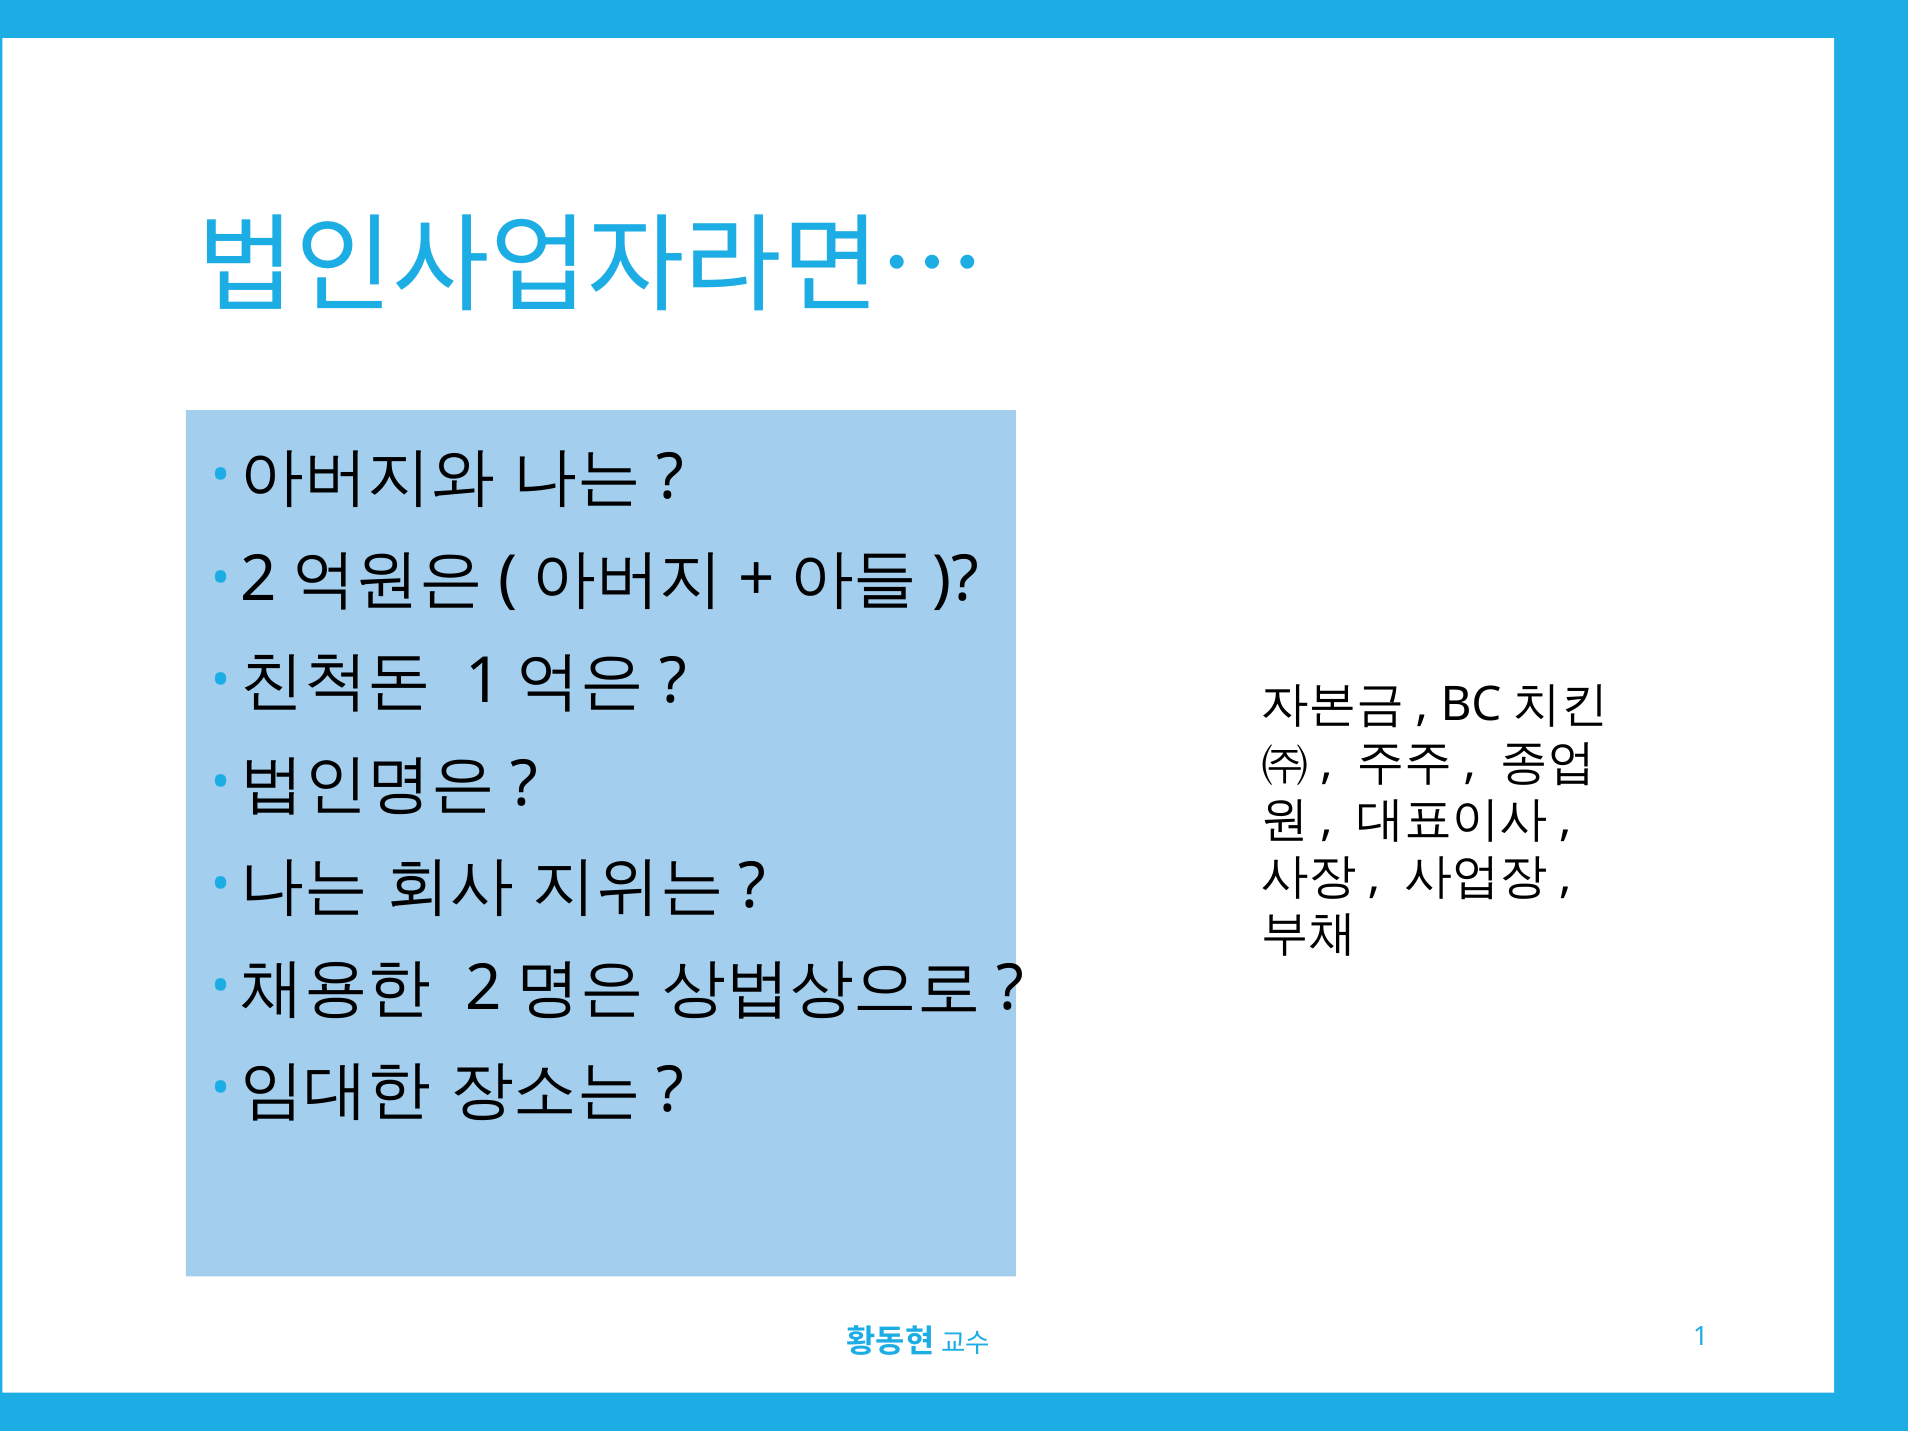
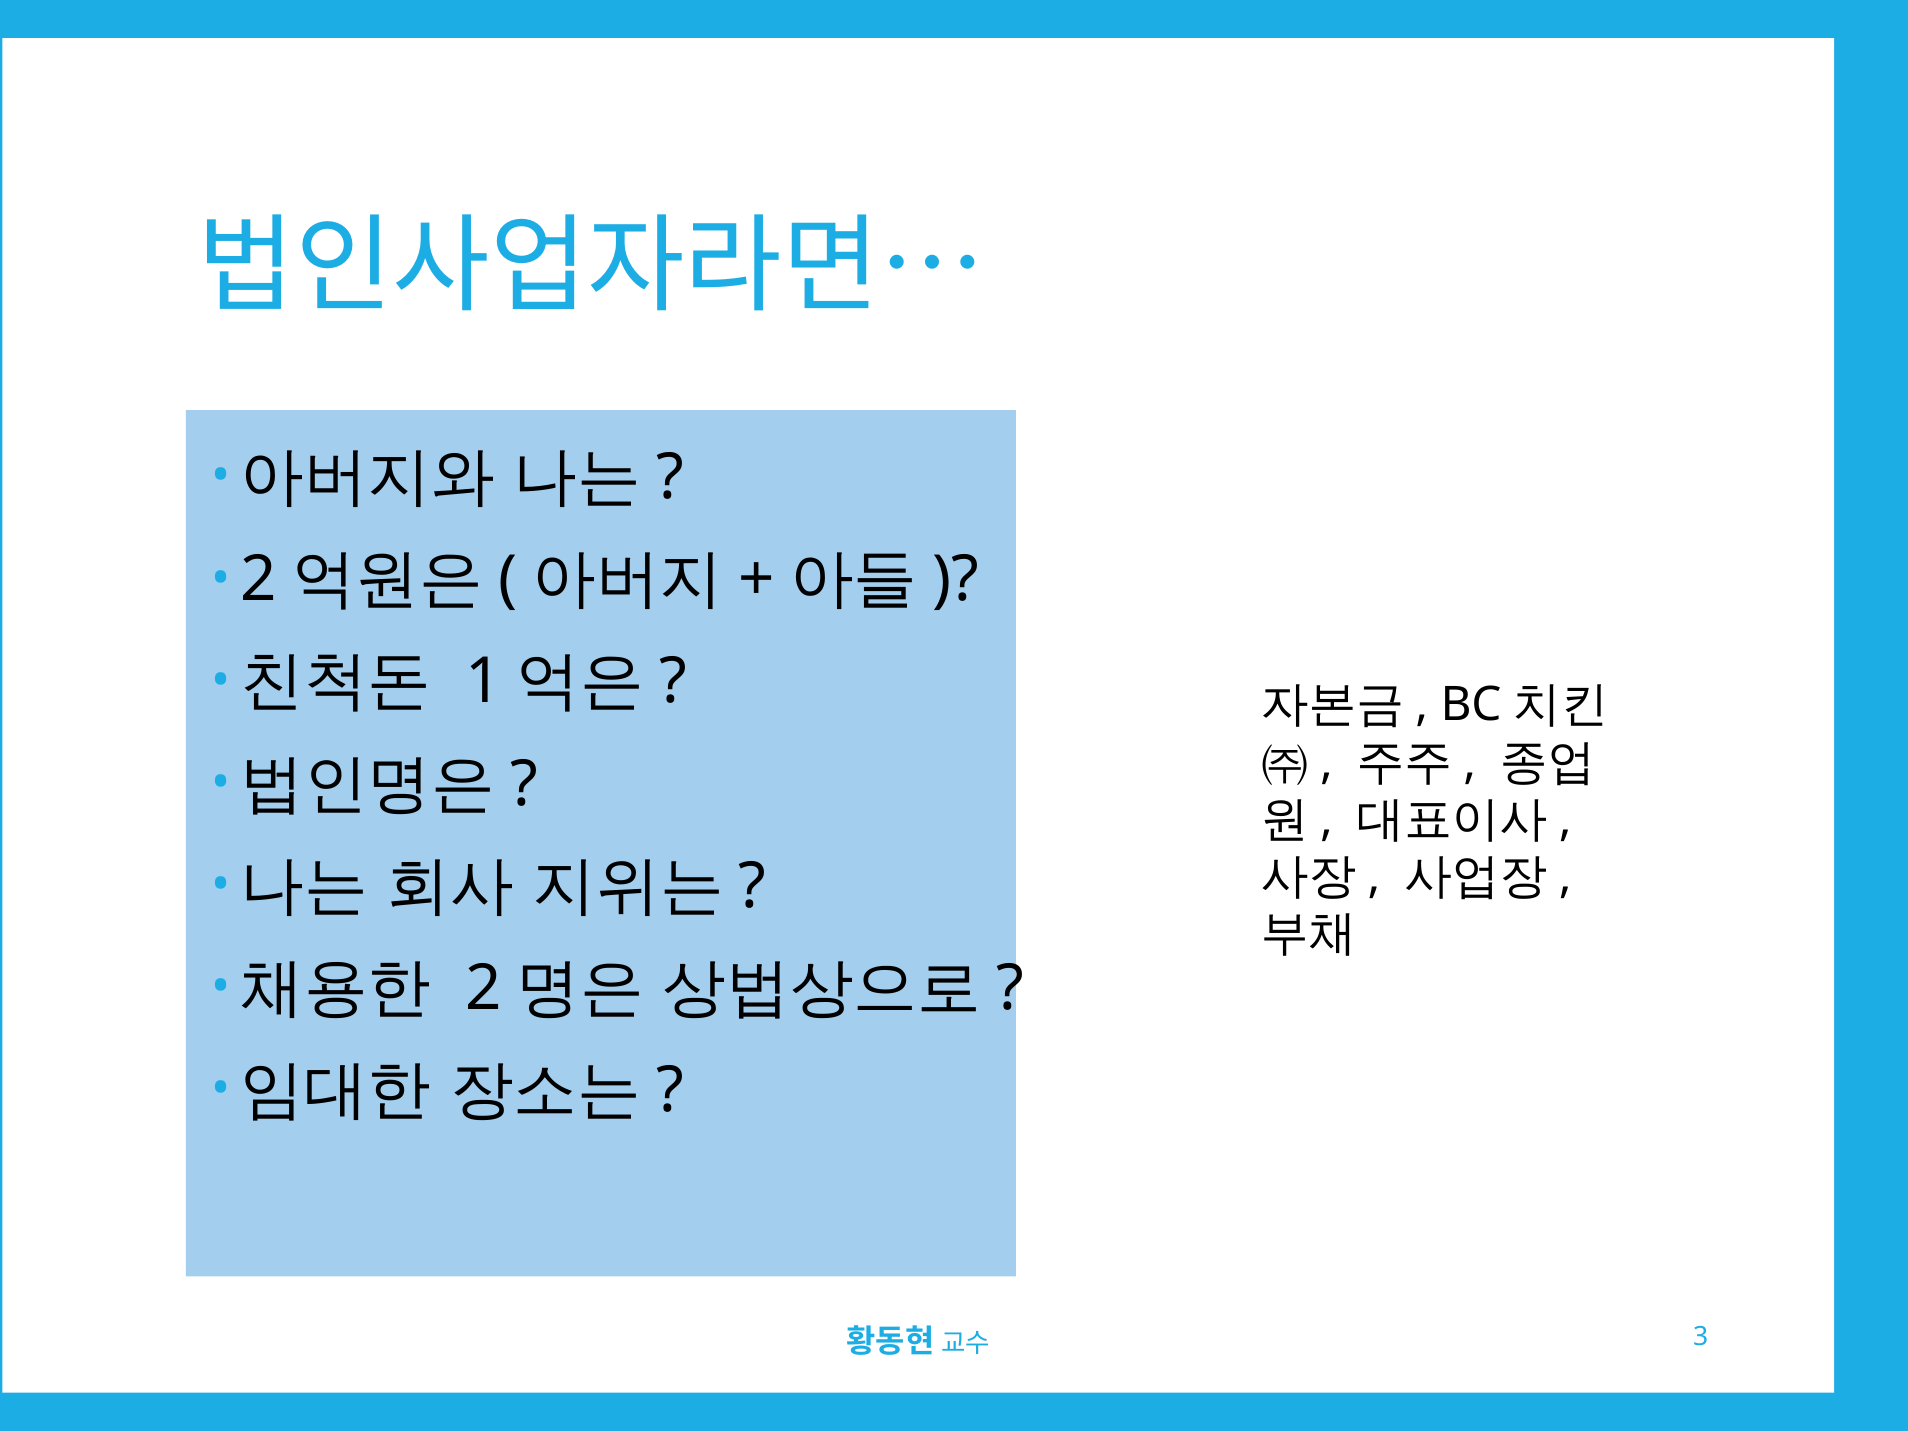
1: 1 -> 3 (1701, 1336)
